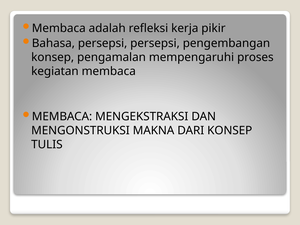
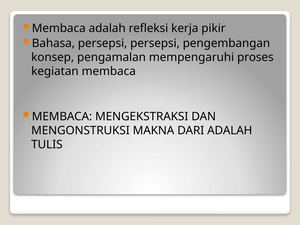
DARI KONSEP: KONSEP -> ADALAH (230, 130)
